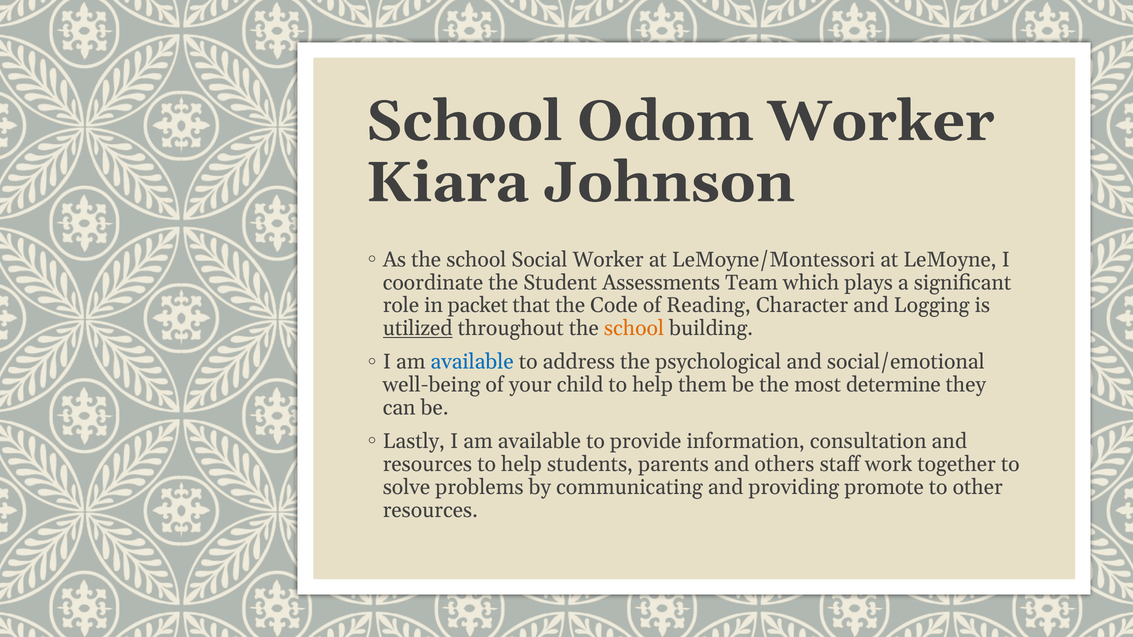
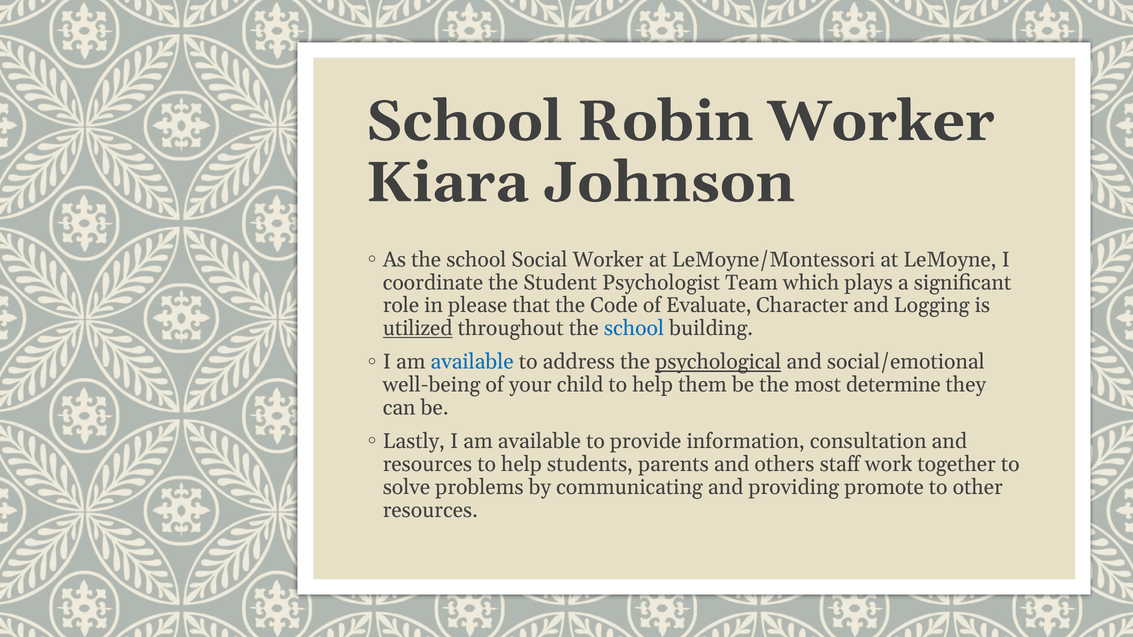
Odom: Odom -> Robin (665, 121)
Assessments: Assessments -> Psychologist (661, 283)
packet: packet -> please (478, 306)
Reading: Reading -> Evaluate (709, 306)
school colour: orange -> blue (634, 329)
psychological underline: none -> present (718, 362)
